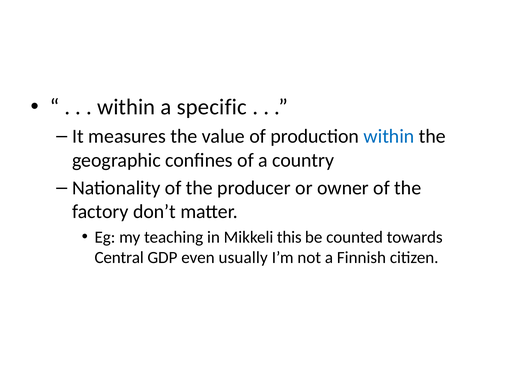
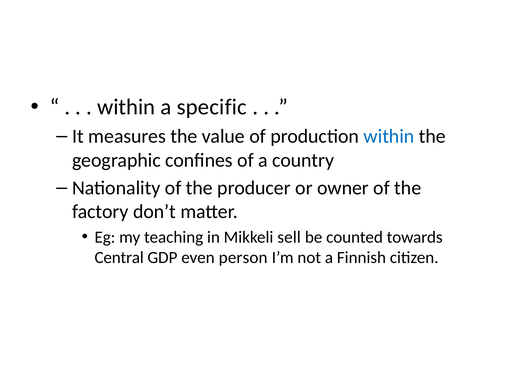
this: this -> sell (289, 237)
usually: usually -> person (243, 258)
